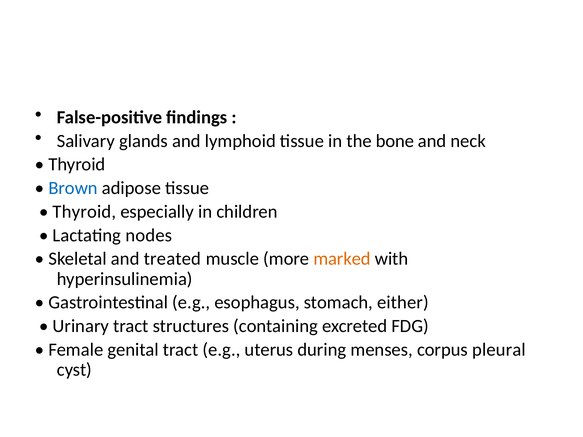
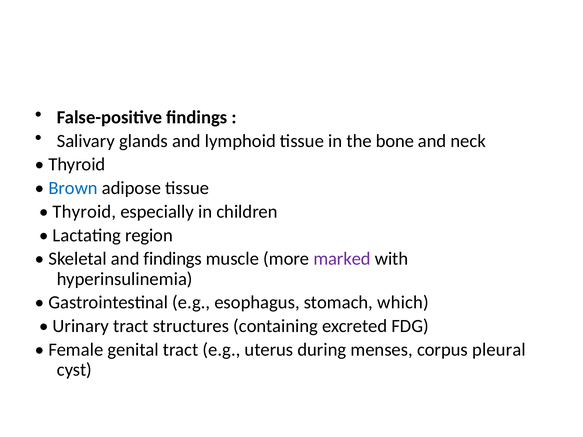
nodes: nodes -> region (149, 235)
and treated: treated -> findings (173, 259)
marked colour: orange -> purple (342, 259)
either: either -> which (403, 303)
